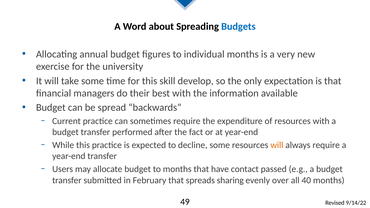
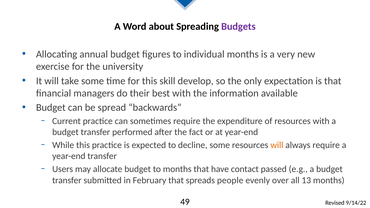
Budgets colour: blue -> purple (238, 26)
sharing: sharing -> people (230, 180)
40: 40 -> 13 (306, 180)
